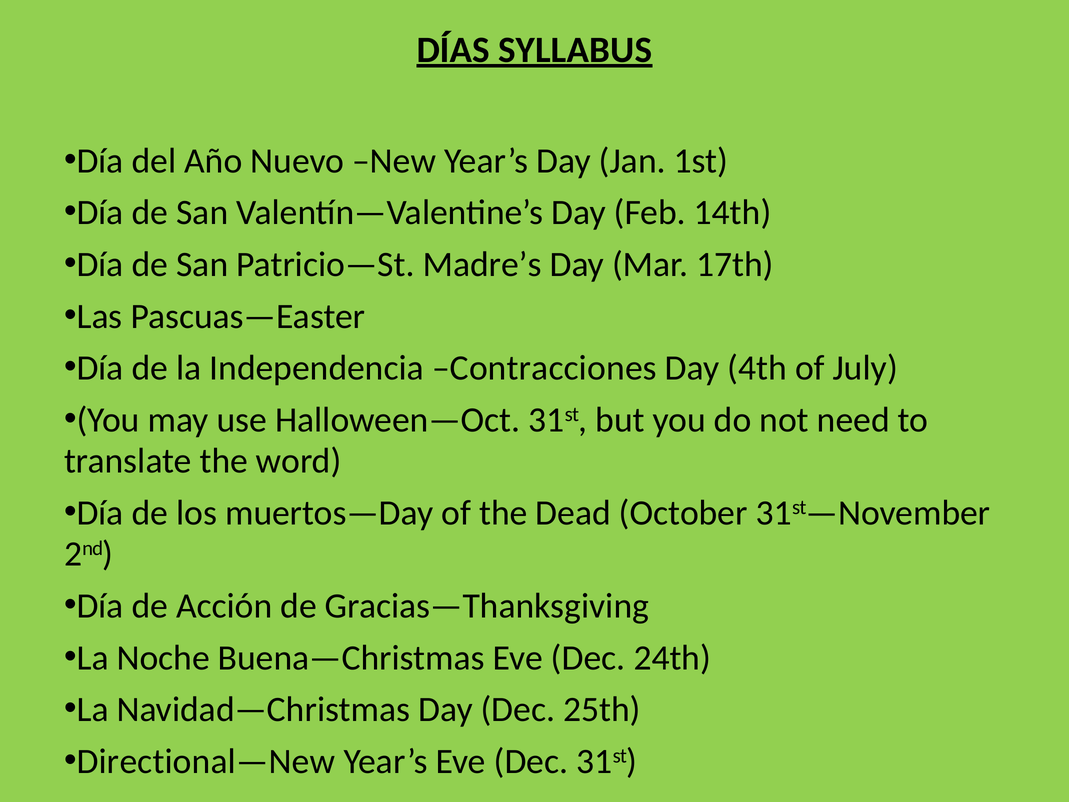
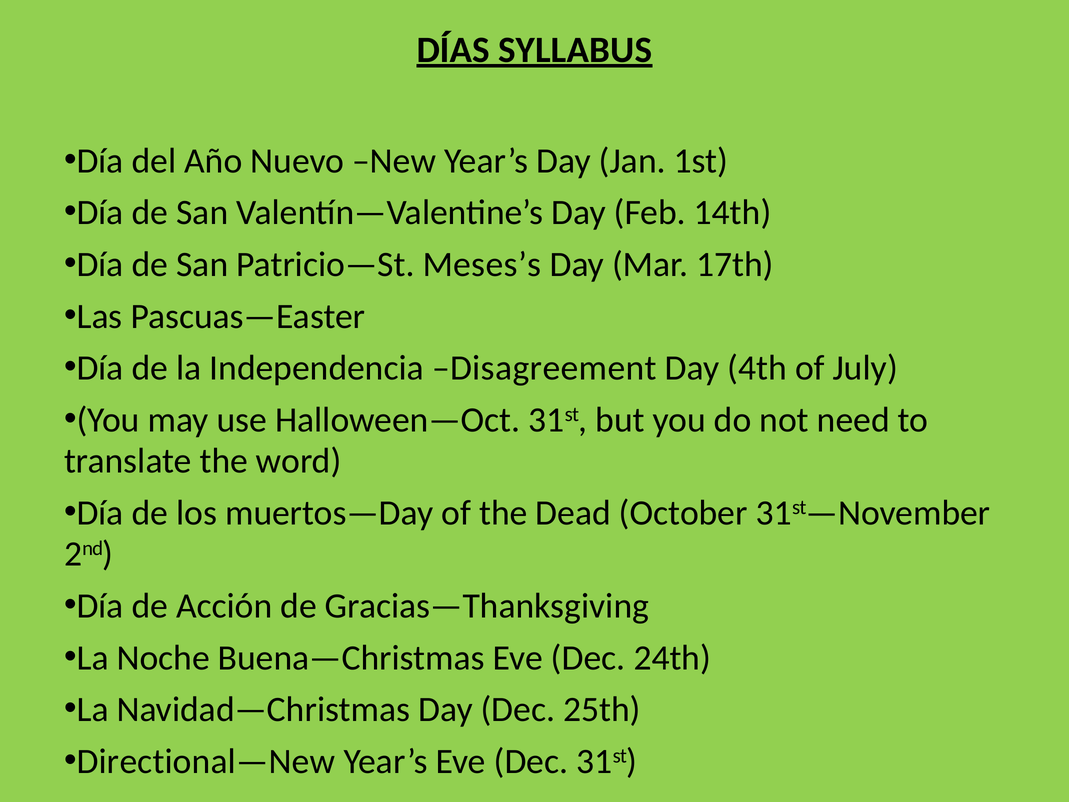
Madre’s: Madre’s -> Meses’s (482, 264)
Contracciones: Contracciones -> Disagreement (544, 368)
